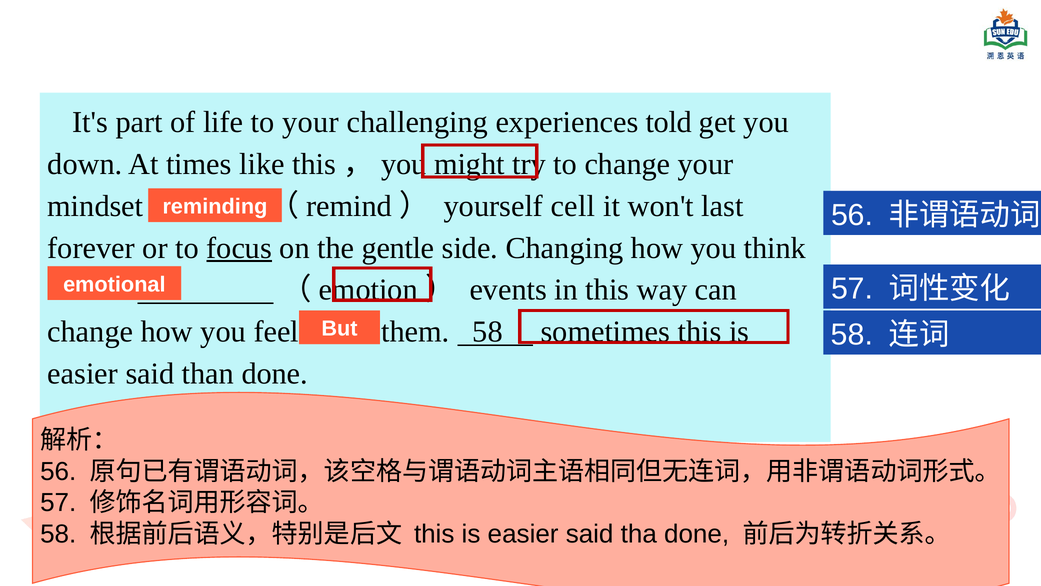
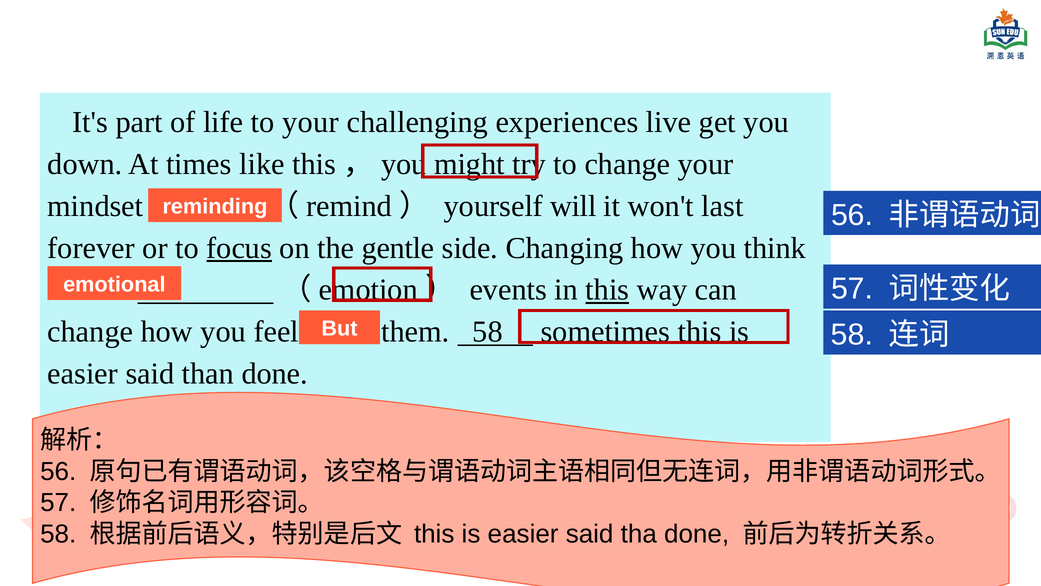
told: told -> live (669, 122)
cell: cell -> will (573, 206)
this underline: none -> present (607, 290)
